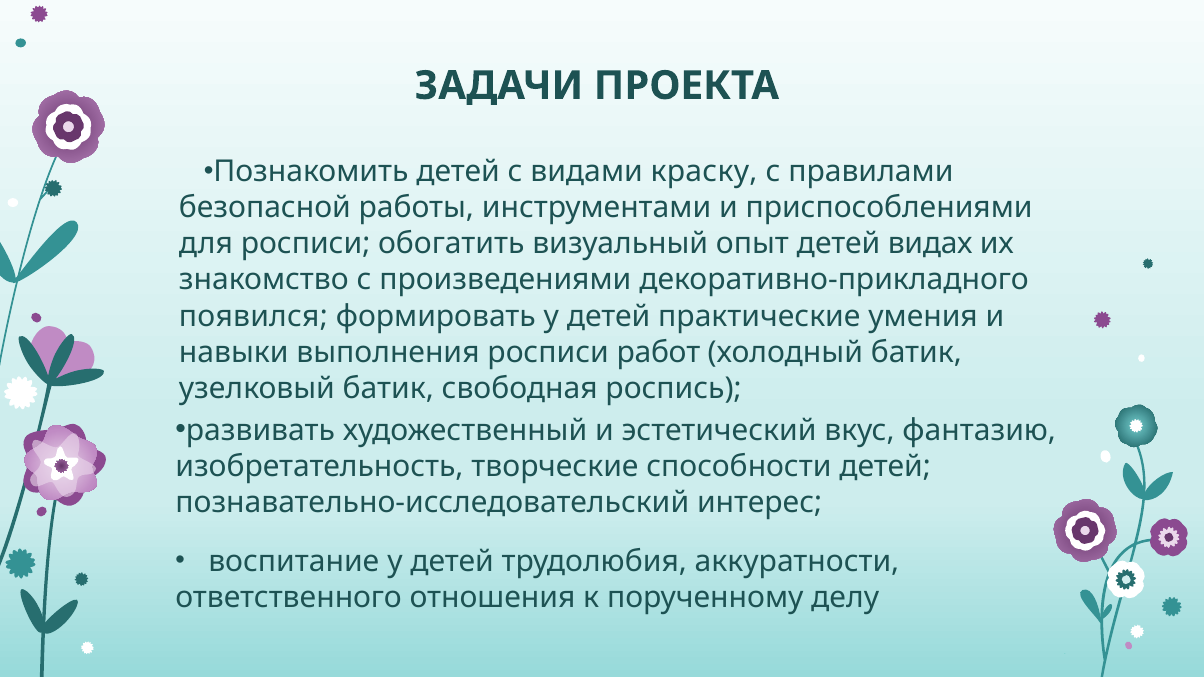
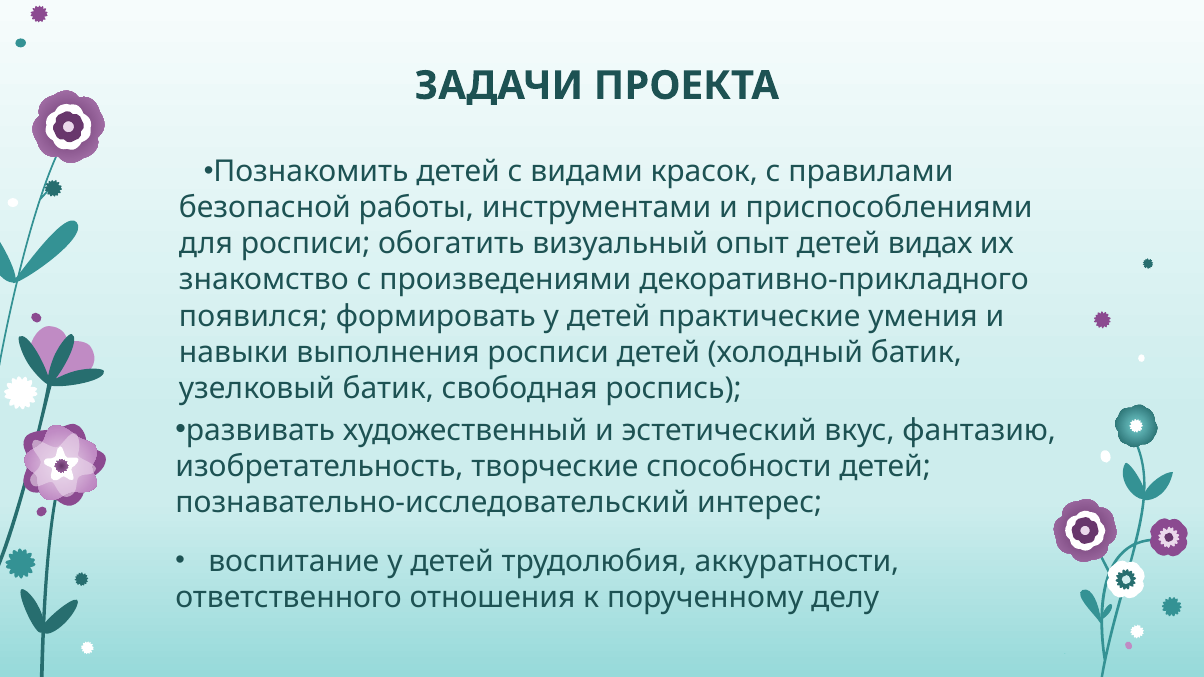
краску: краску -> красок (704, 172)
росписи работ: работ -> детей (658, 352)
